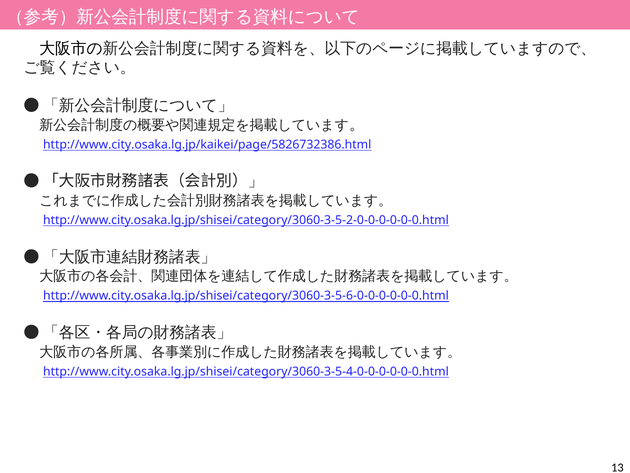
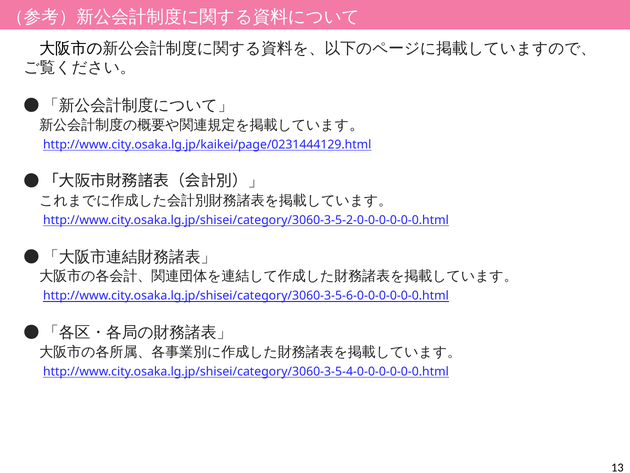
http://www.city.osaka.lg.jp/kaikei/page/5826732386.html: http://www.city.osaka.lg.jp/kaikei/page/5826732386.html -> http://www.city.osaka.lg.jp/kaikei/page/0231444129.html (207, 144)
